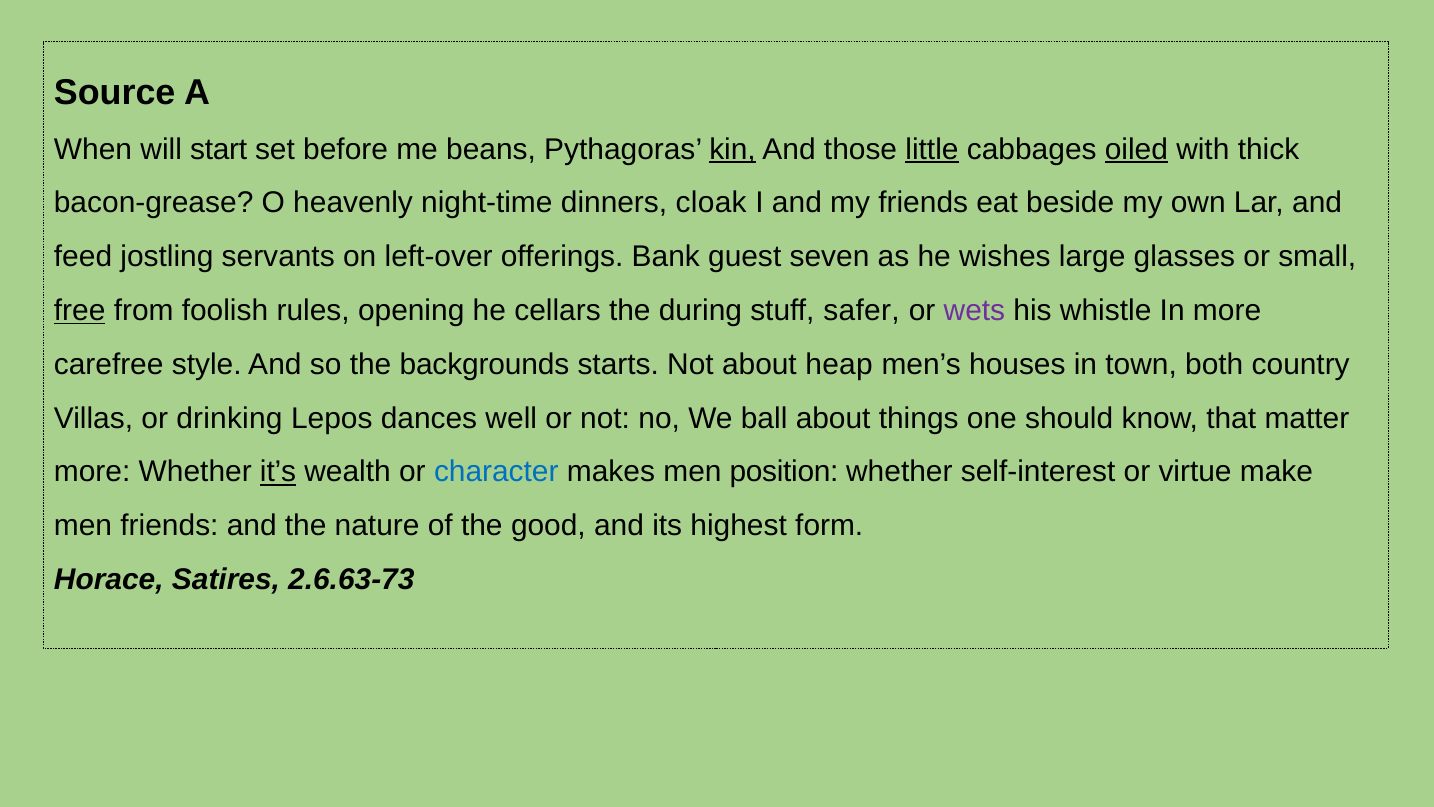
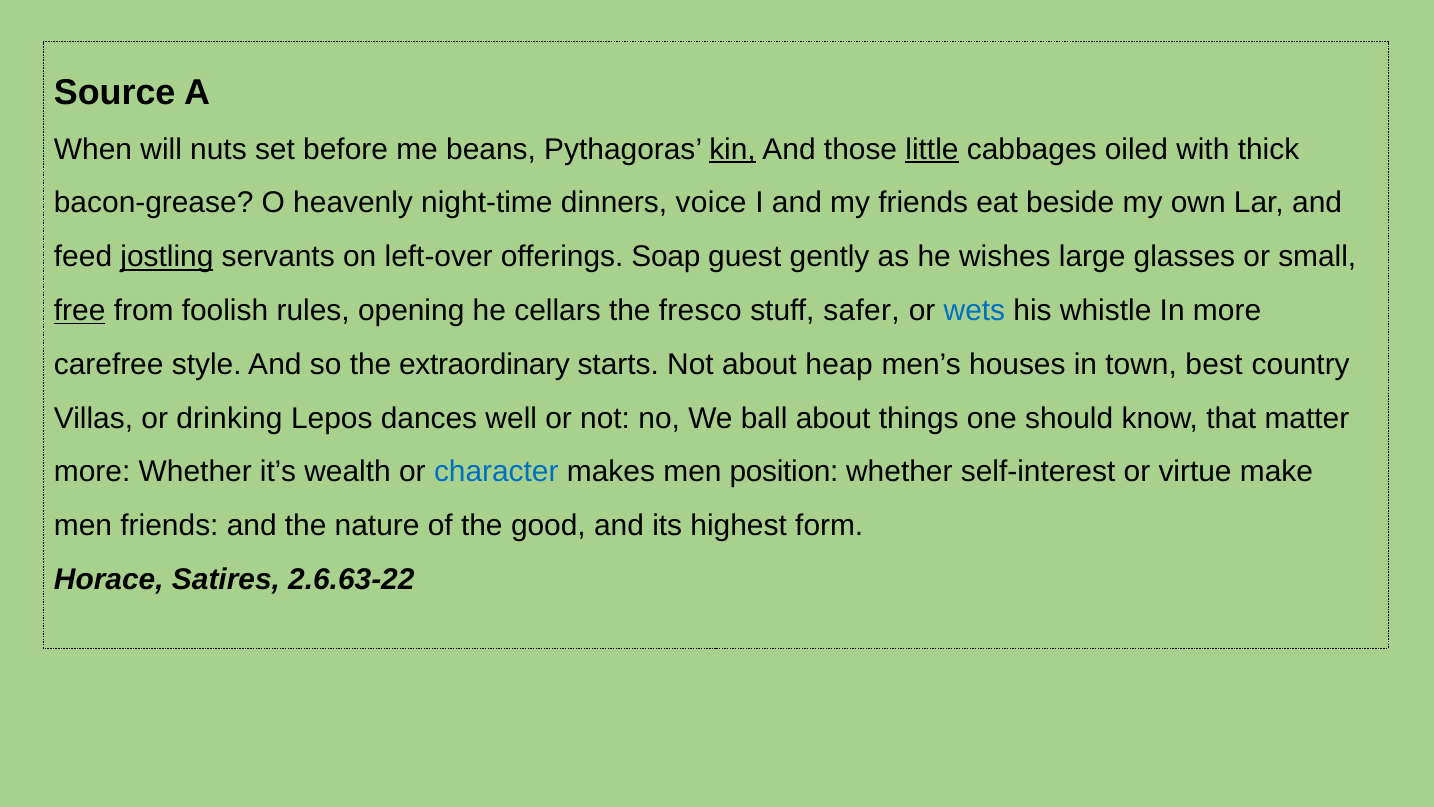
start: start -> nuts (218, 149)
oiled underline: present -> none (1136, 149)
cloak: cloak -> voice (711, 203)
jostling underline: none -> present (167, 257)
Bank: Bank -> Soap (666, 257)
seven: seven -> gently (830, 257)
during: during -> fresco (700, 311)
wets colour: purple -> blue (974, 311)
backgrounds: backgrounds -> extraordinary (484, 364)
both: both -> best (1214, 364)
it’s underline: present -> none (278, 472)
2.6.63-73: 2.6.63-73 -> 2.6.63-22 (351, 579)
